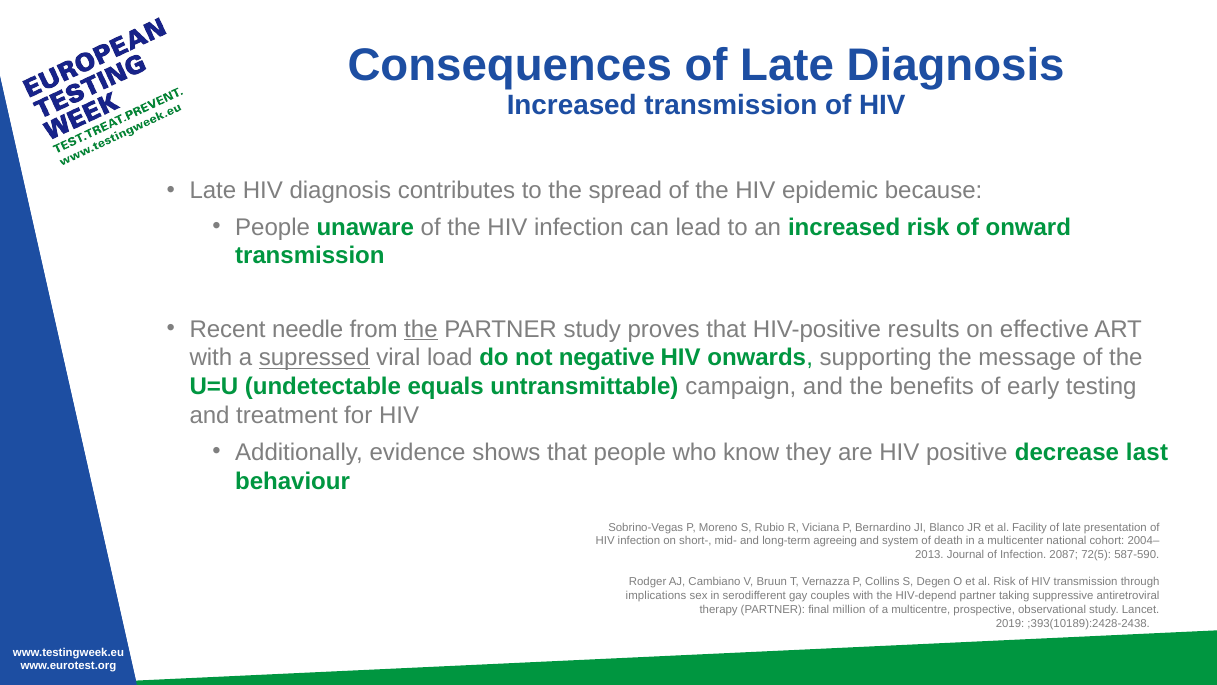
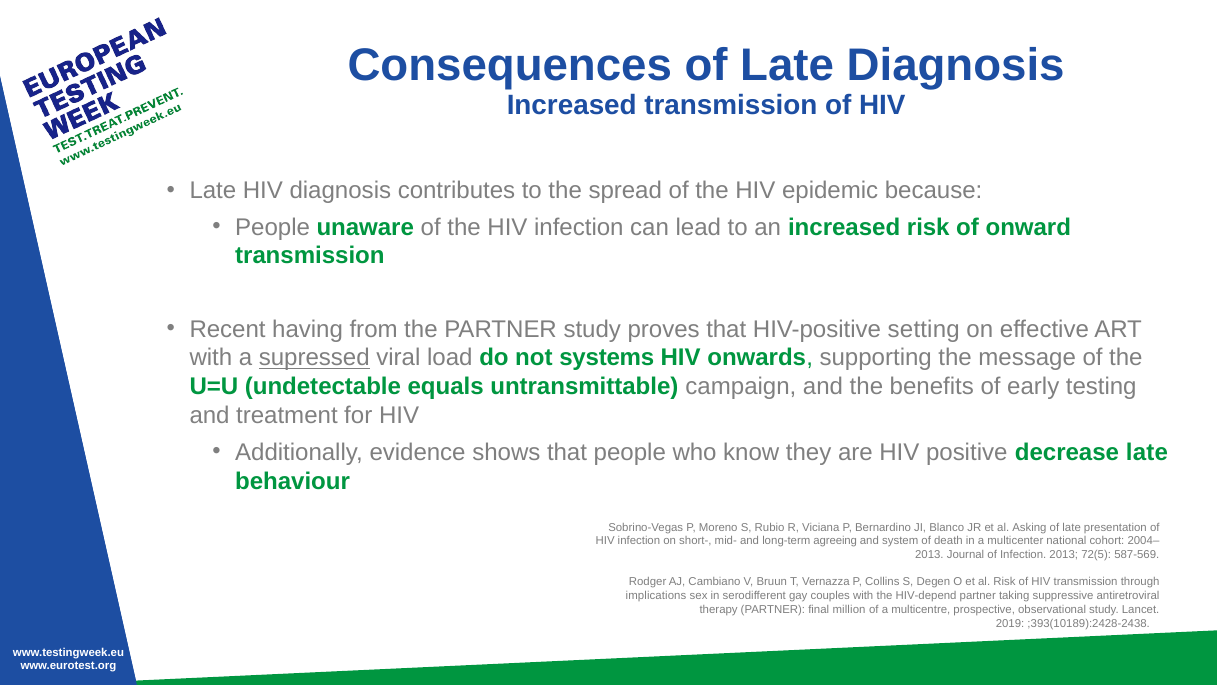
needle: needle -> having (308, 329)
the underline: present -> none (421, 329)
results: results -> setting (924, 329)
negative: negative -> systems (607, 358)
decrease last: last -> late (1147, 452)
Facility: Facility -> Asking (1029, 527)
Infection 2087: 2087 -> 2013 (1064, 554)
587-590: 587-590 -> 587-569 (1137, 554)
